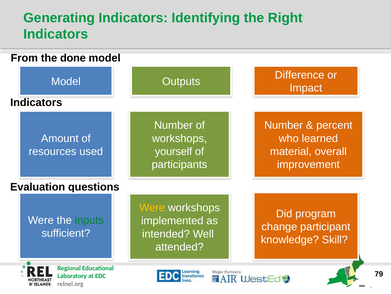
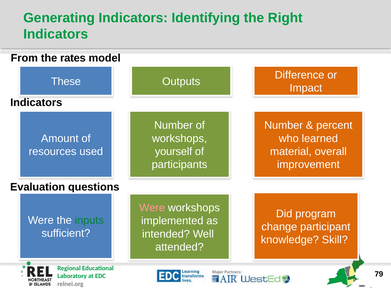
done: done -> rates (73, 58)
Model: Model -> These (66, 81)
Were colour: yellow -> pink (152, 207)
